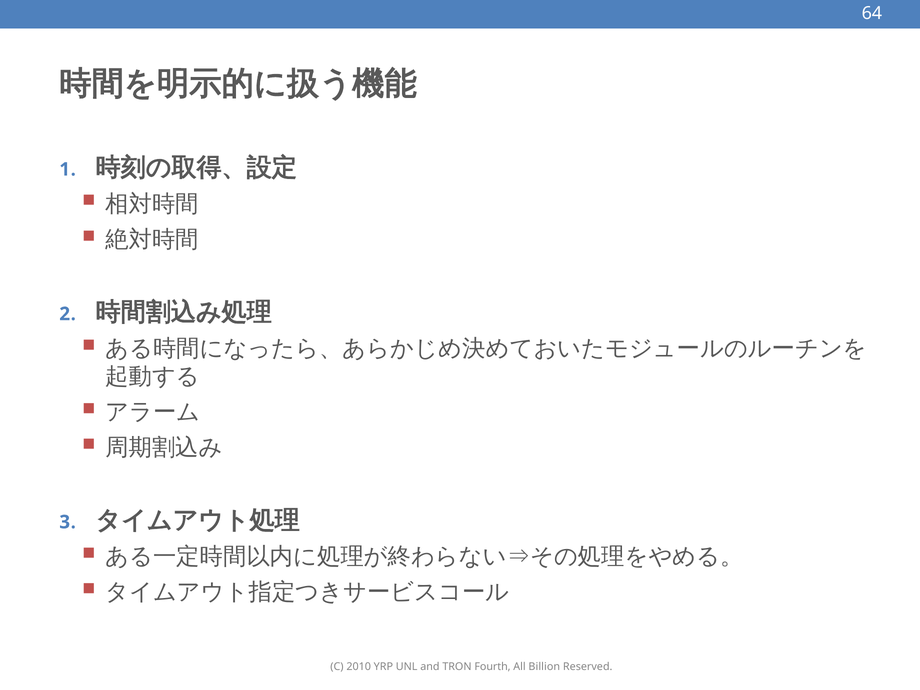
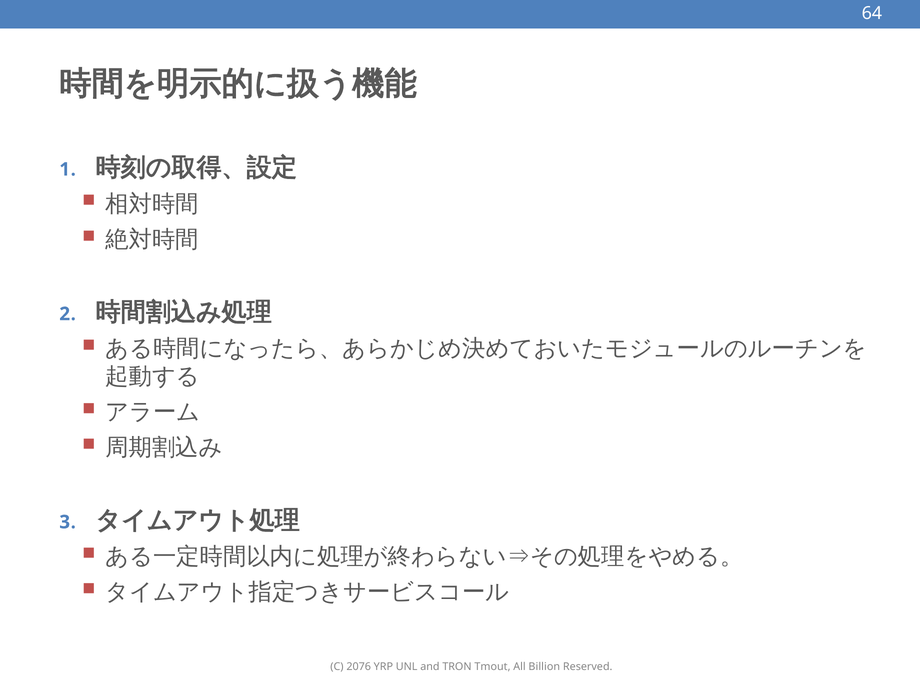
2010: 2010 -> 2076 (359, 667)
Fourth: Fourth -> Tmout (492, 667)
